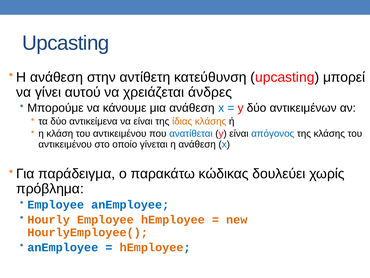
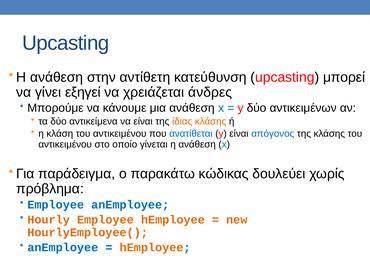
αυτού: αυτού -> εξηγεί (83, 92)
